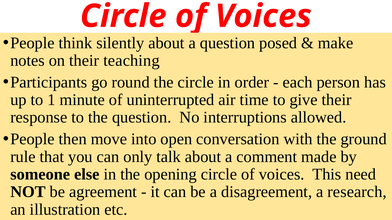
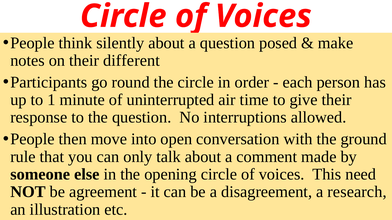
teaching: teaching -> different (132, 61)
